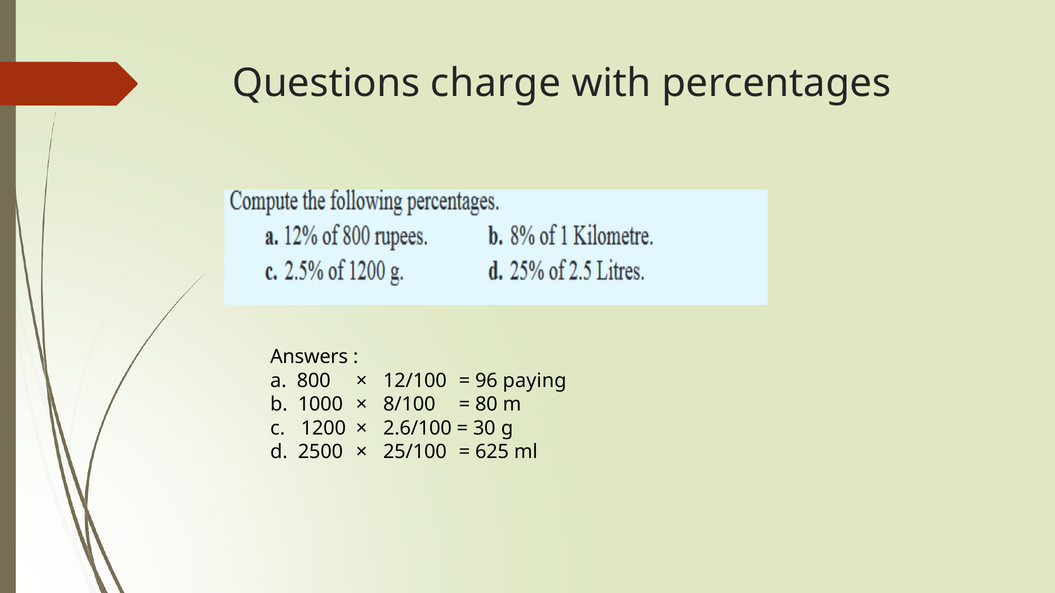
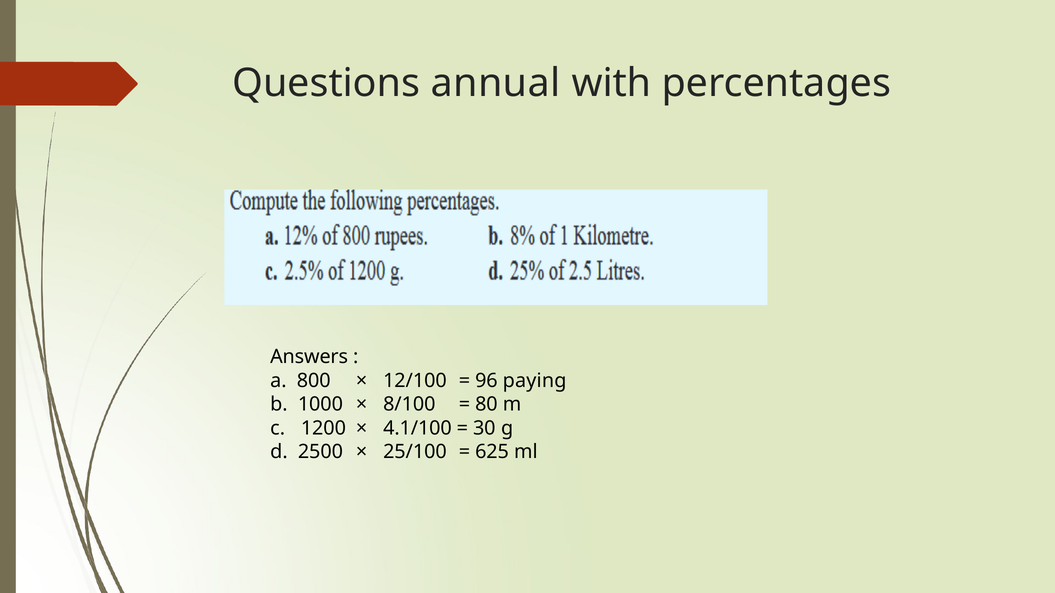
charge: charge -> annual (496, 84)
2.6/100: 2.6/100 -> 4.1/100 (417, 428)
